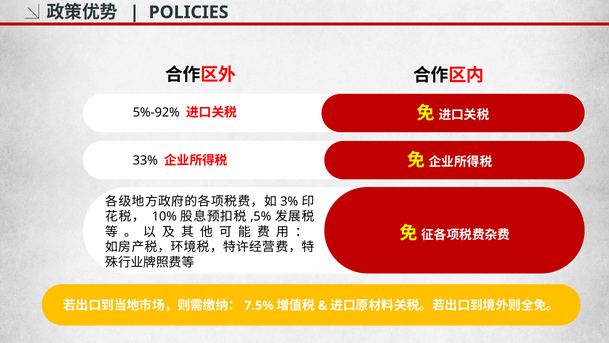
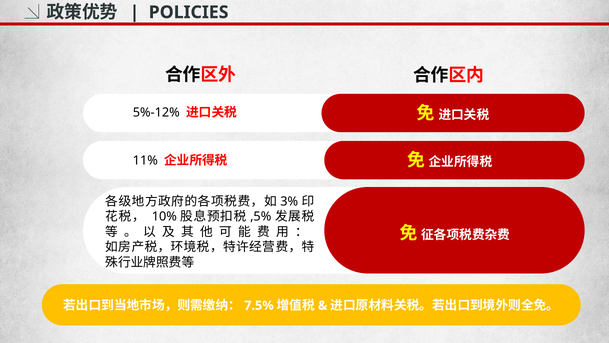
5%-92%: 5%-92% -> 5%-12% (156, 113)
33%: 33% -> 11% (145, 160)
